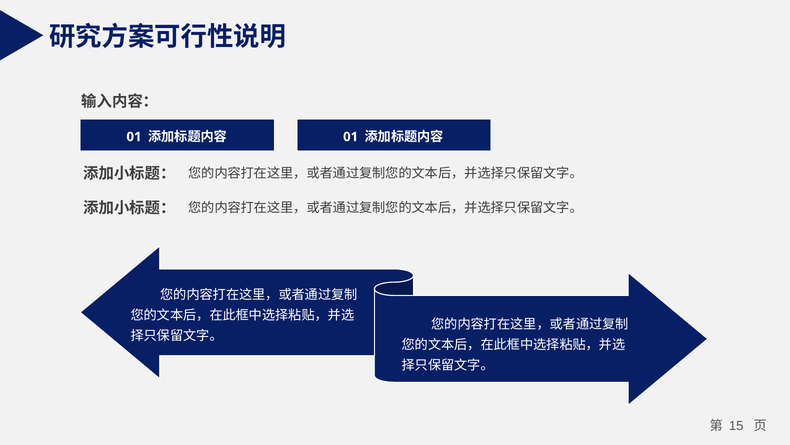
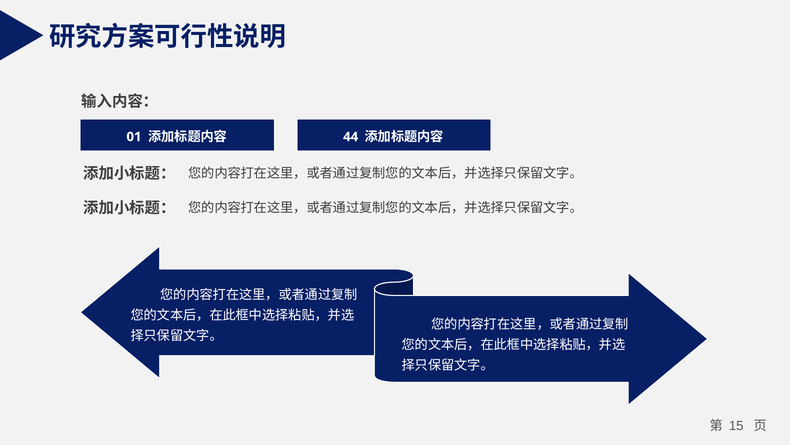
01: 01 -> 44 (351, 137)
